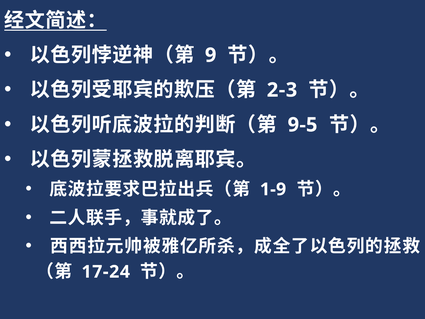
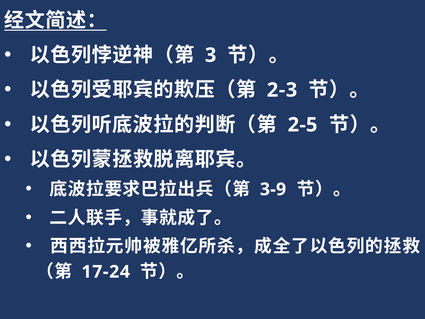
9: 9 -> 3 (211, 55)
9-5: 9-5 -> 2-5 (303, 125)
1-9: 1-9 -> 3-9 (273, 189)
